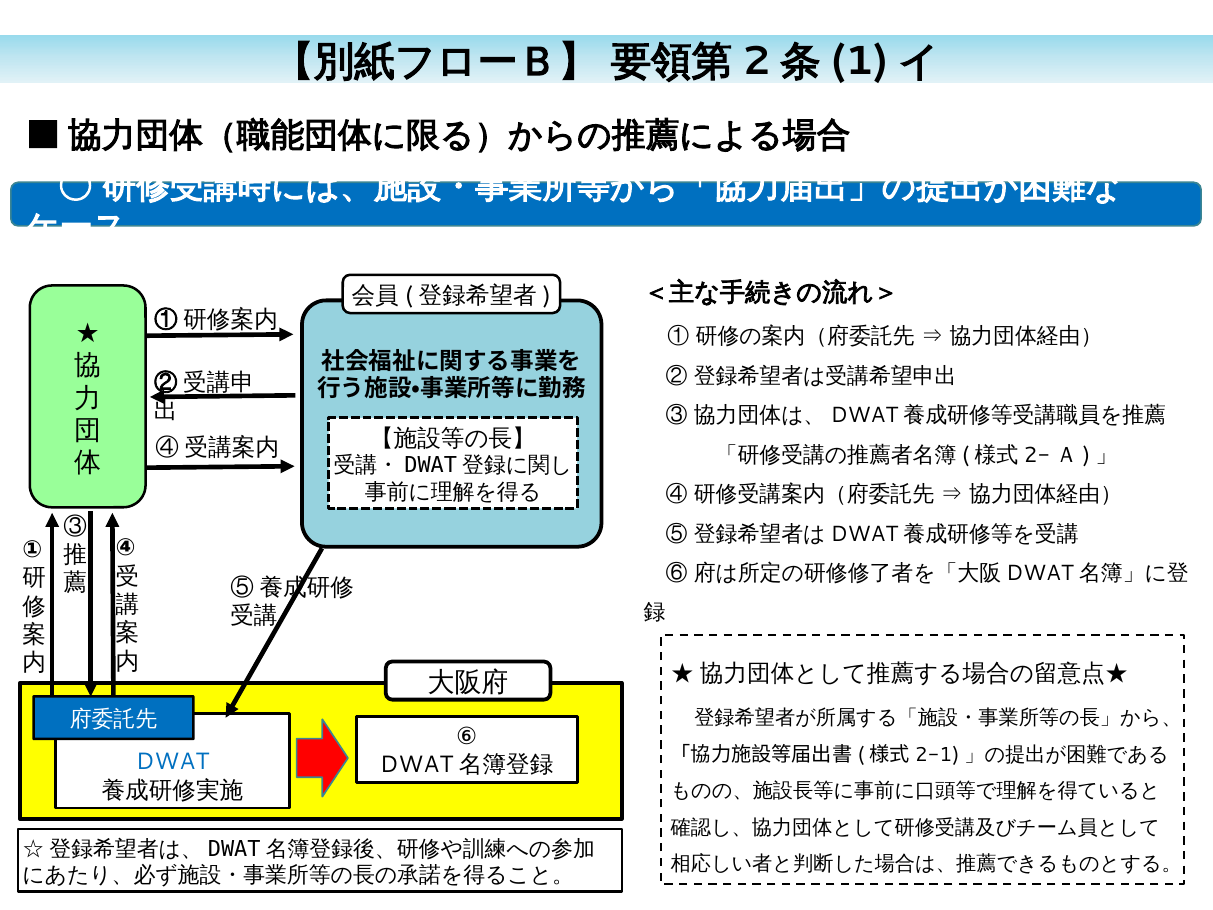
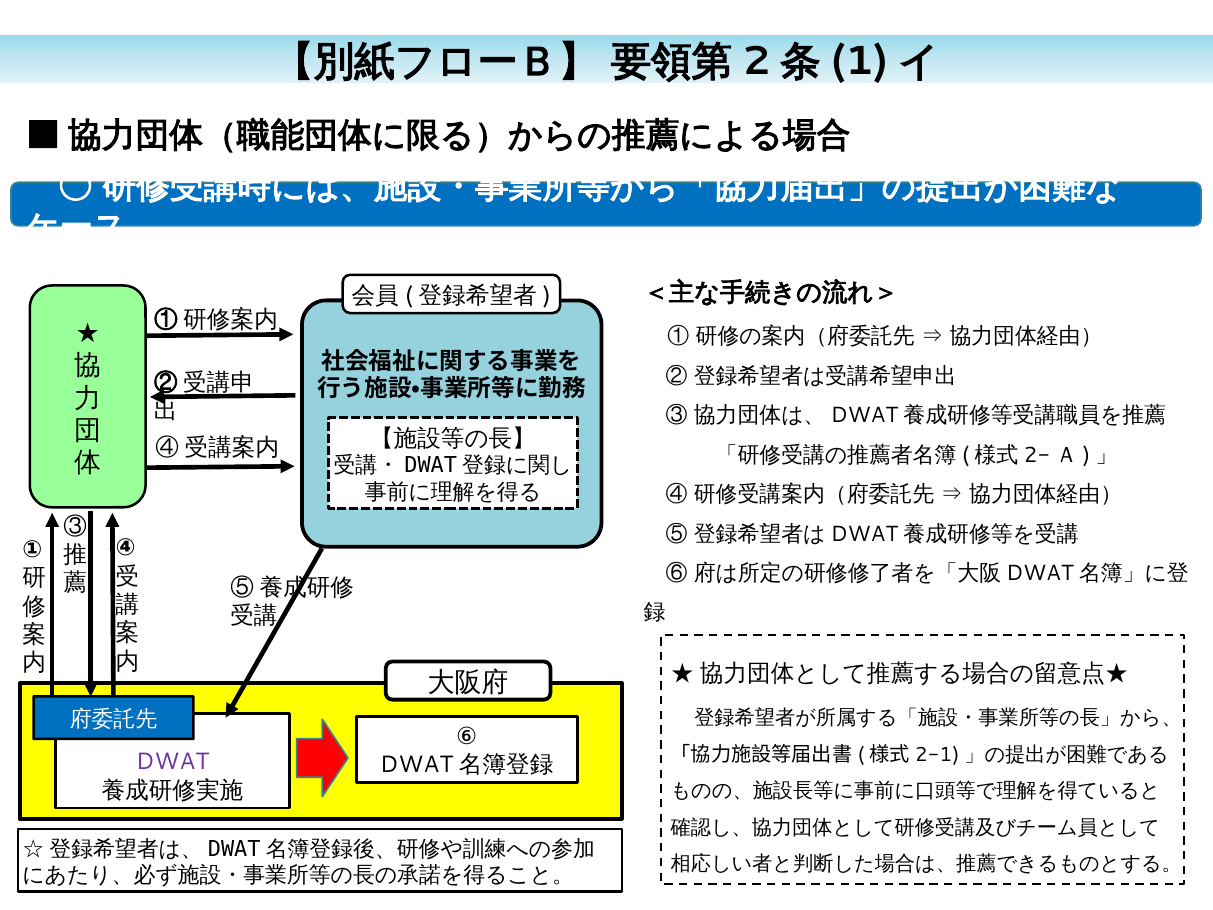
DWAT colour: blue -> purple (173, 762)
